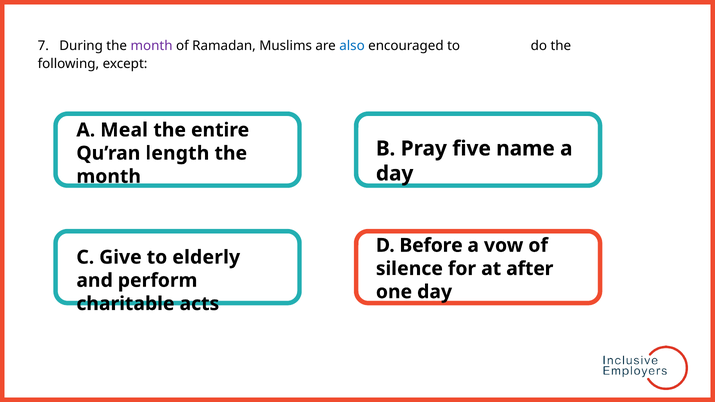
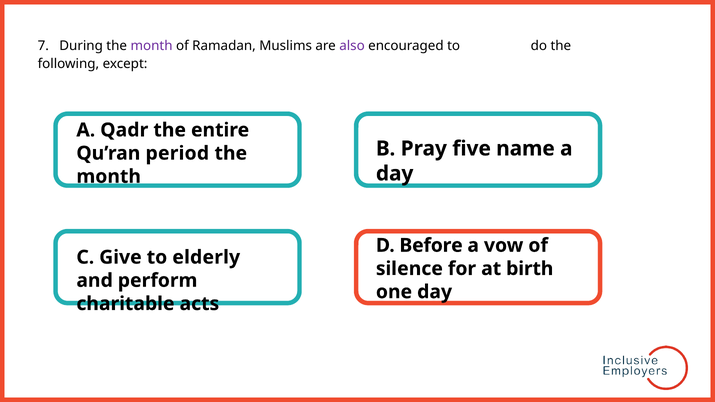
also colour: blue -> purple (352, 46)
Meal: Meal -> Qadr (124, 130)
length: length -> period (177, 153)
after: after -> birth (530, 269)
